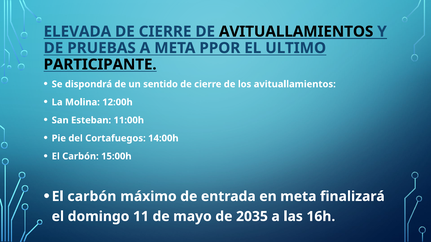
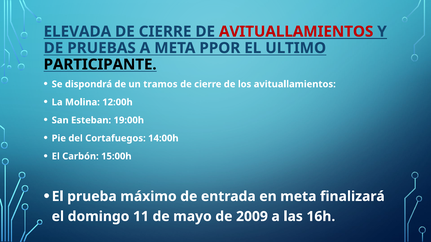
AVITUALLAMIENTOS colour: black -> red (296, 32)
sentido: sentido -> tramos (160, 84)
11:00h: 11:00h -> 19:00h (129, 120)
carbón: carbón -> prueba (92, 197)
2035: 2035 -> 2009 (252, 217)
